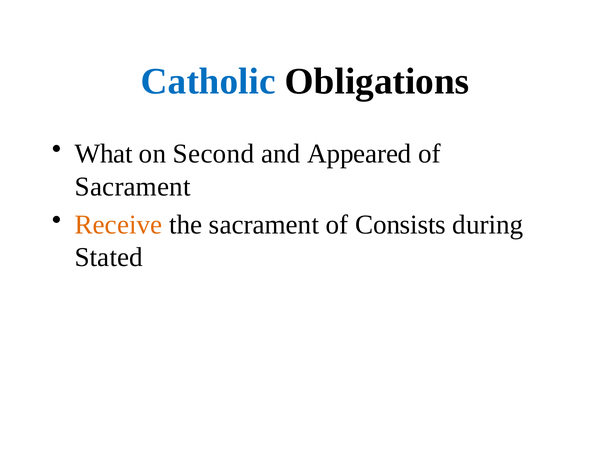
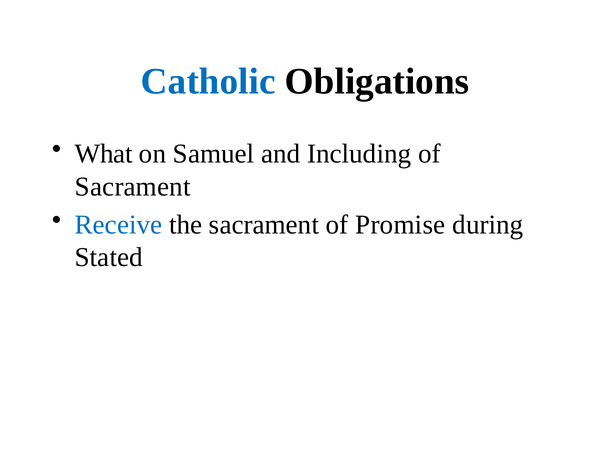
Second: Second -> Samuel (214, 154)
Appeared: Appeared -> Including (359, 154)
Receive colour: orange -> blue (119, 224)
Consists: Consists -> Promise (400, 224)
